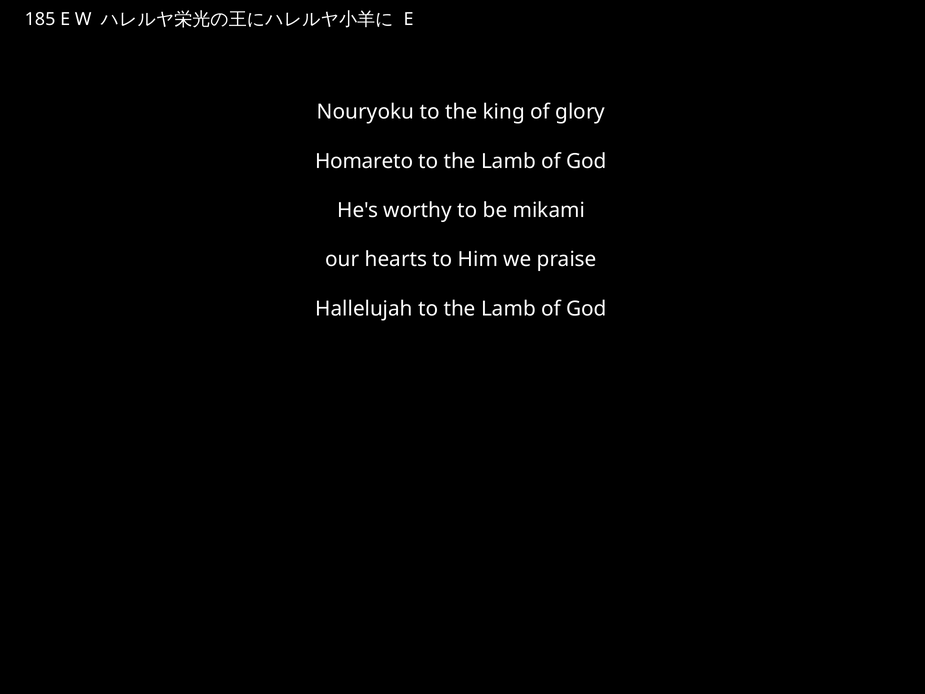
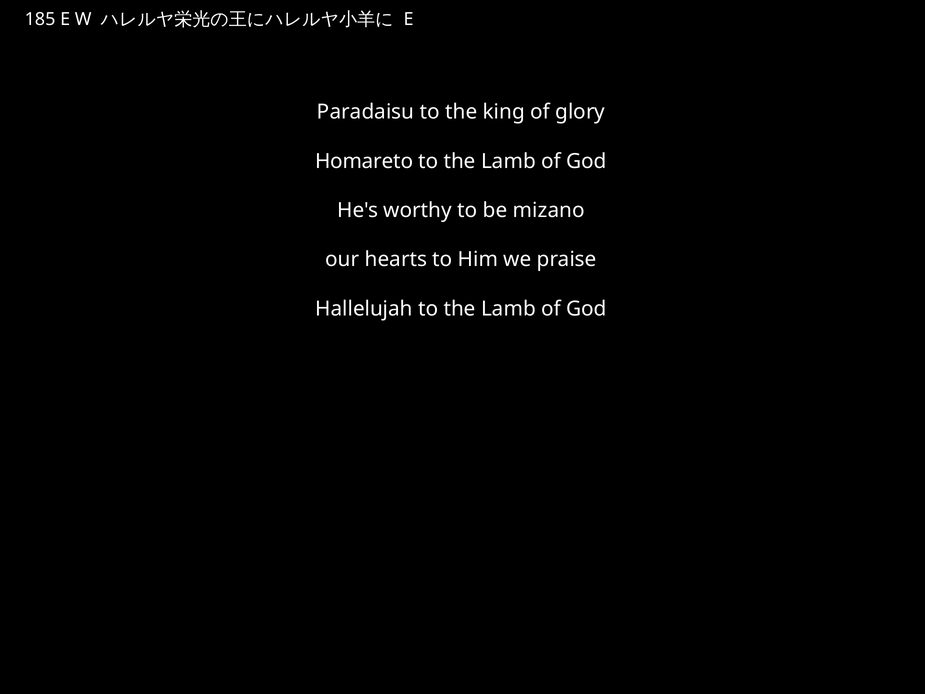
Nouryoku: Nouryoku -> Paradaisu (366, 112)
mikami: mikami -> mizano (549, 210)
